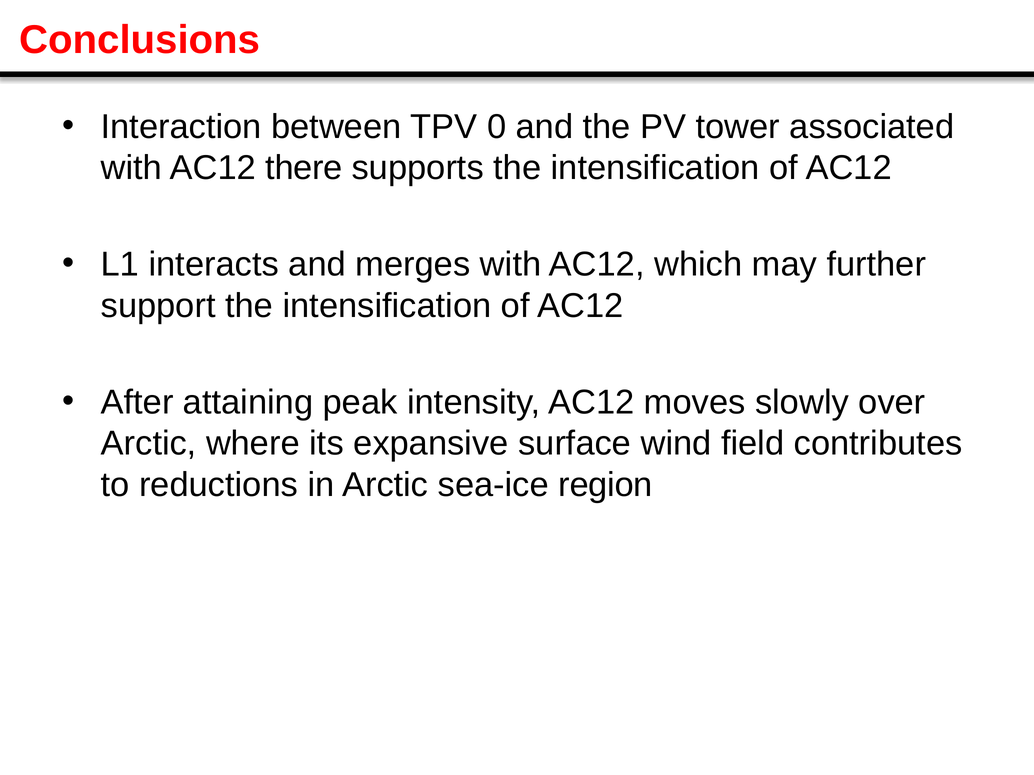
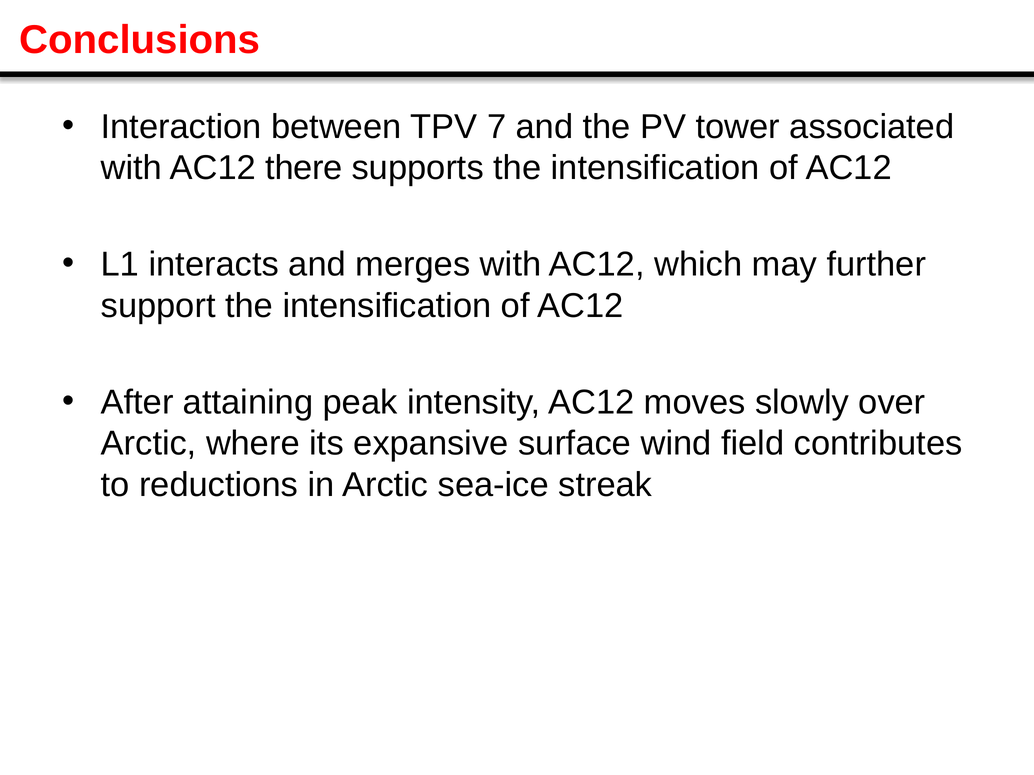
0: 0 -> 7 (497, 127)
region: region -> streak (605, 485)
